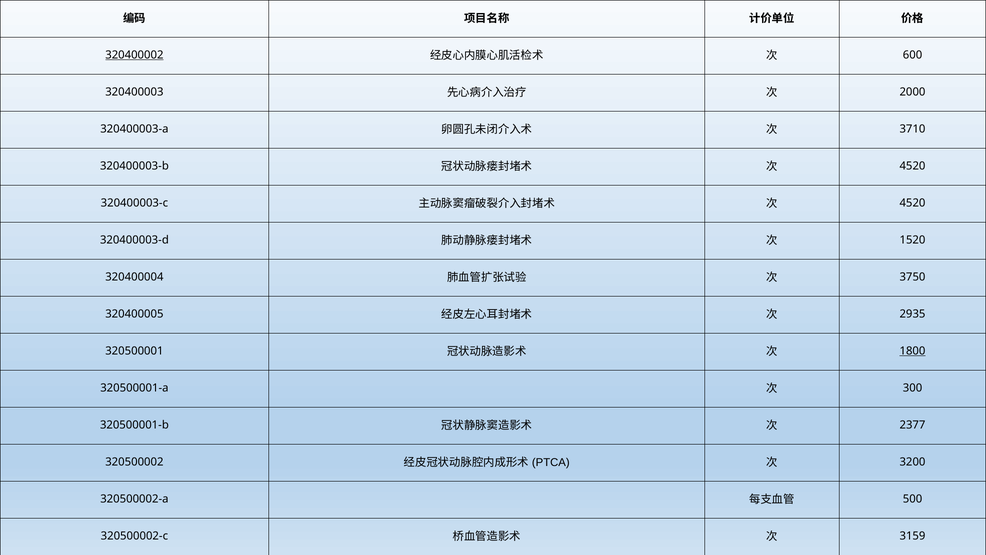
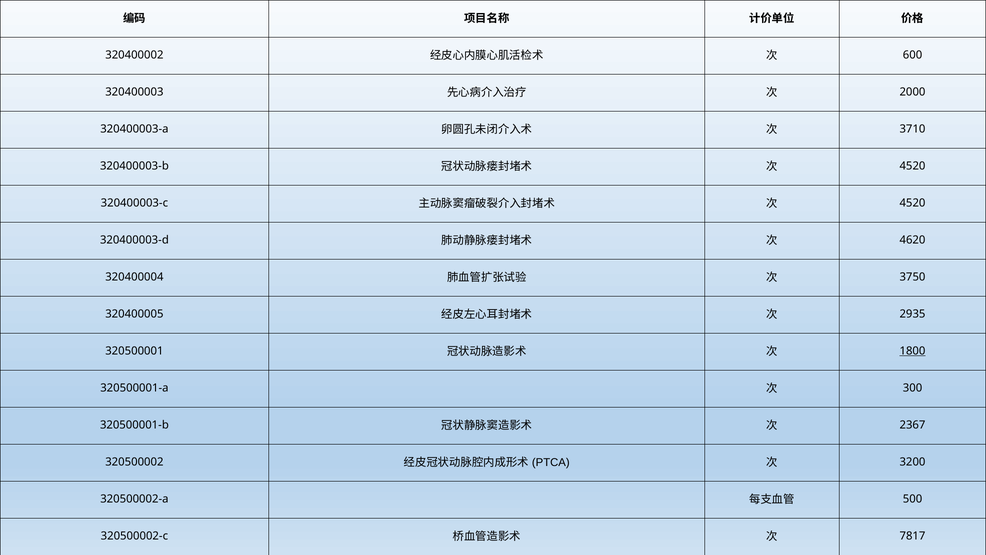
320400002 underline: present -> none (134, 55)
1520: 1520 -> 4620 (912, 240)
2377: 2377 -> 2367 (912, 425)
3159: 3159 -> 7817 (912, 535)
